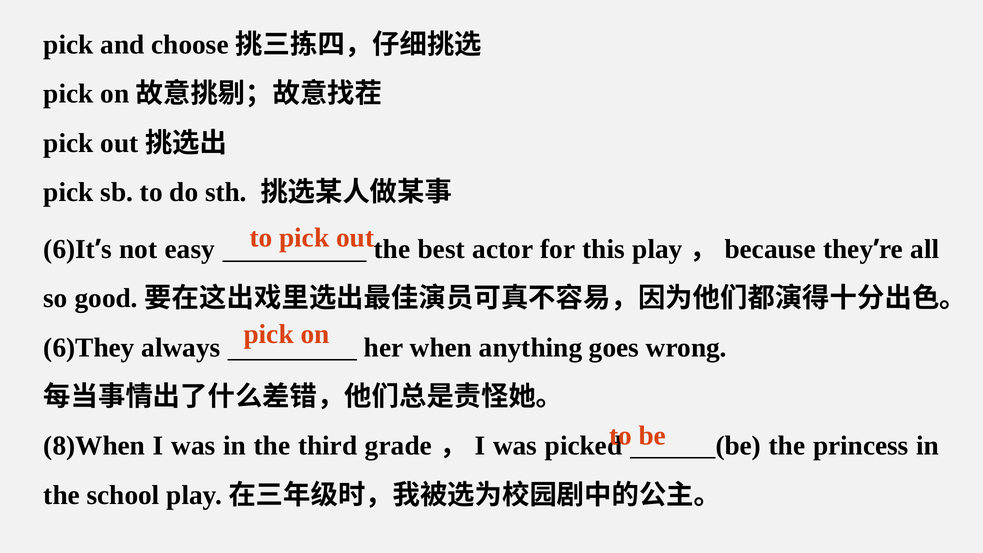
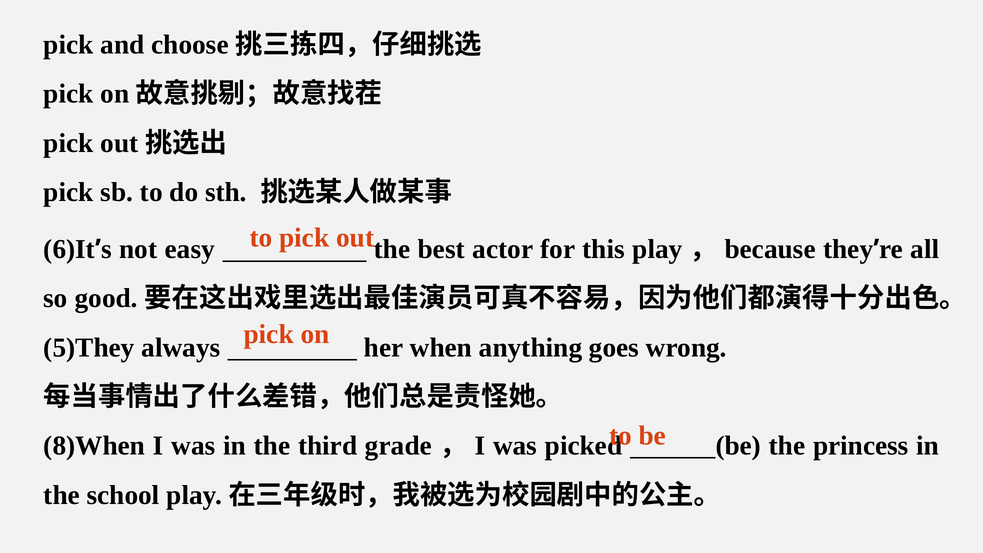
6)They: 6)They -> 5)They (89, 348)
